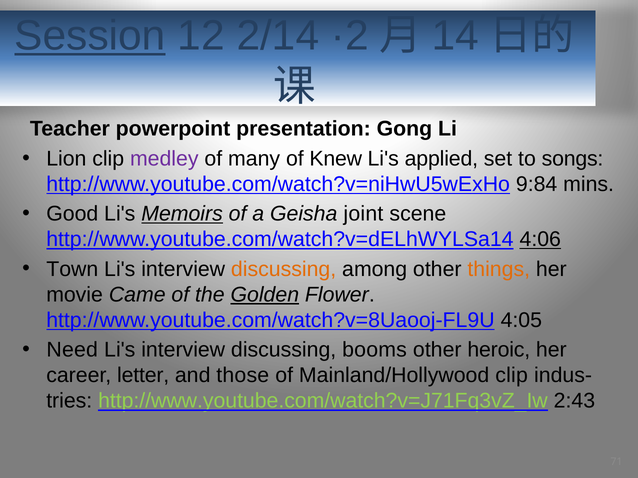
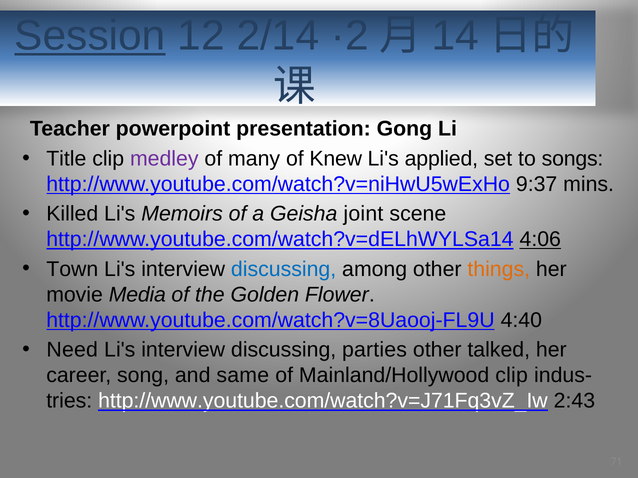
Lion: Lion -> Title (66, 159)
9:84: 9:84 -> 9:37 (537, 184)
Good: Good -> Killed (72, 214)
Memoirs underline: present -> none (182, 214)
discussing colour: orange -> blue (284, 269)
Came: Came -> Media (137, 295)
Golden underline: present -> none (265, 295)
4:05: 4:05 -> 4:40 (521, 320)
booms: booms -> parties (375, 350)
heroic: heroic -> talked (499, 350)
letter: letter -> song (143, 376)
those: those -> same (243, 376)
http://www.youtube.com/watch?v=J71Fq3vZ_Iw colour: light green -> white (323, 401)
